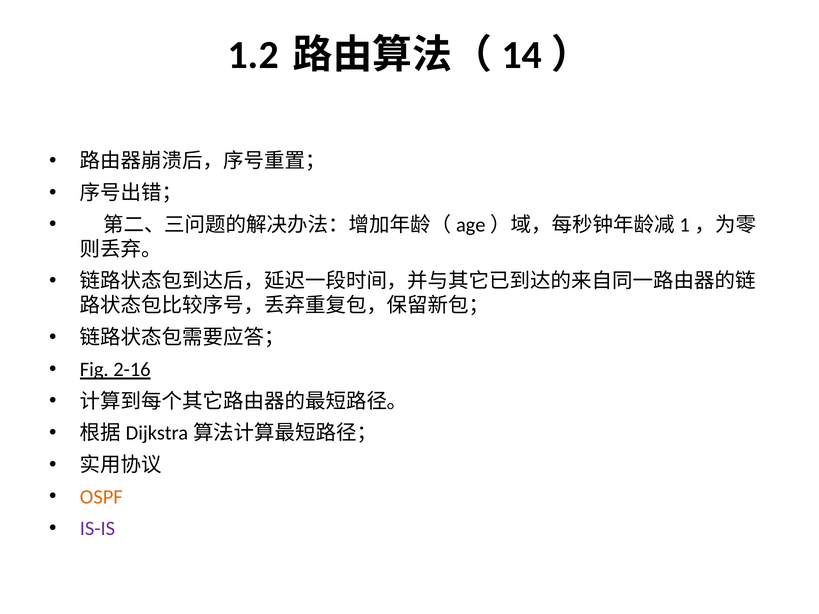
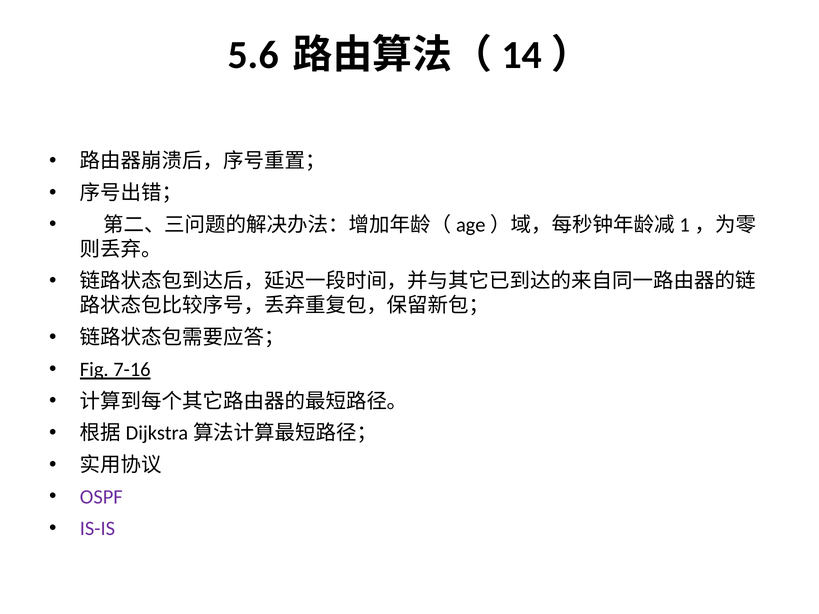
1.2: 1.2 -> 5.6 (253, 55)
2-16: 2-16 -> 7-16 (132, 370)
OSPF colour: orange -> purple (101, 497)
